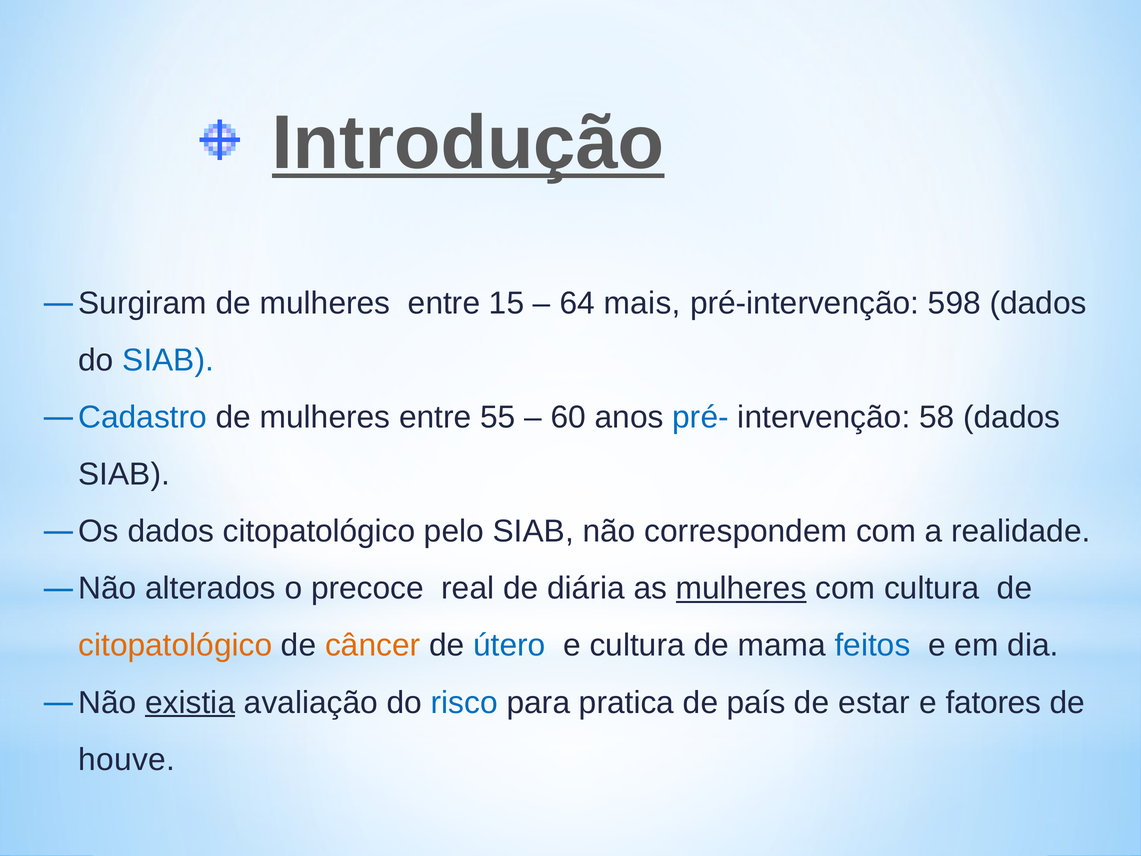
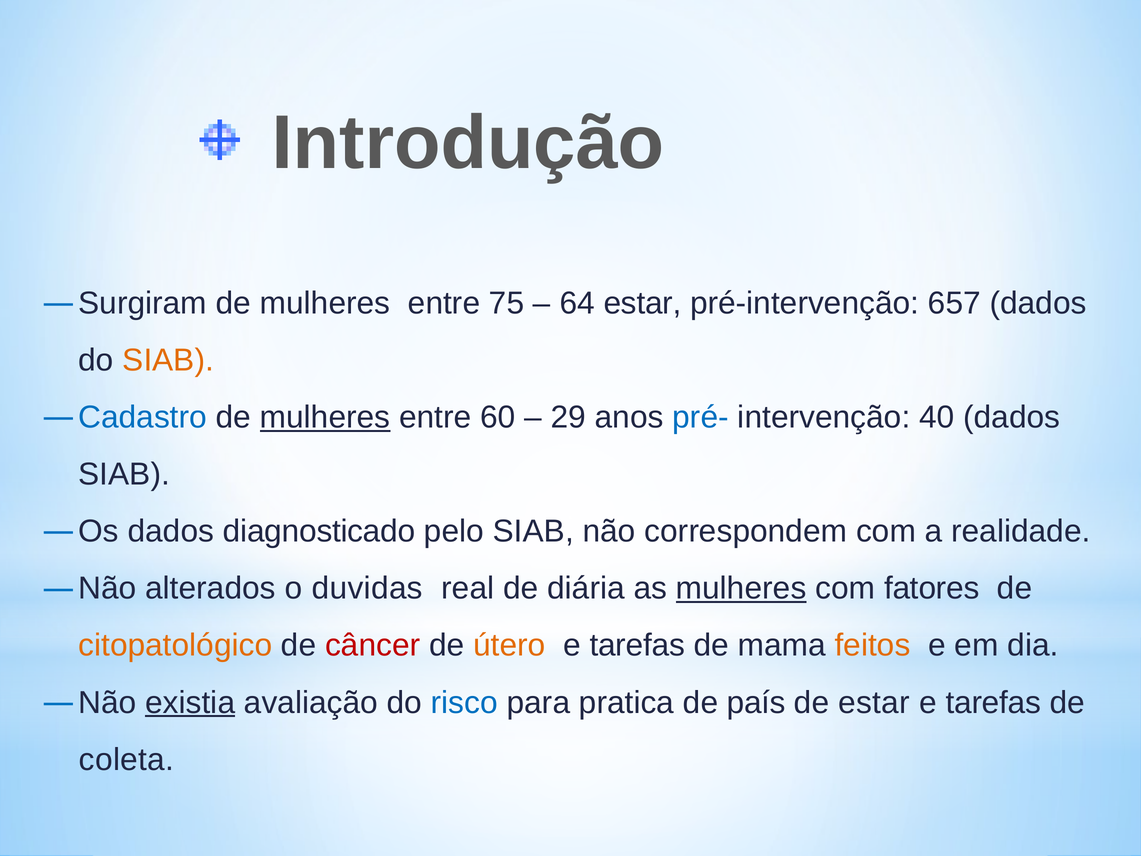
Introdução underline: present -> none (468, 143)
15: 15 -> 75 (507, 303)
64 mais: mais -> estar (643, 303)
598: 598 -> 657 (954, 303)
SIAB colour: blue -> orange (168, 360)
mulheres underline: none -> present (325, 417)
55: 55 -> 60 (498, 417)
60: 60 -> 29 (568, 417)
58: 58 -> 40 (937, 417)
dados citopatológico: citopatológico -> diagnosticado (319, 531)
precoce: precoce -> duvidas (367, 588)
com cultura: cultura -> fatores (932, 588)
câncer colour: orange -> red (373, 645)
útero colour: blue -> orange (509, 645)
cultura: cultura -> tarefas (637, 645)
feitos colour: blue -> orange (873, 645)
fatores: fatores -> tarefas (993, 702)
houve: houve -> coleta (127, 759)
